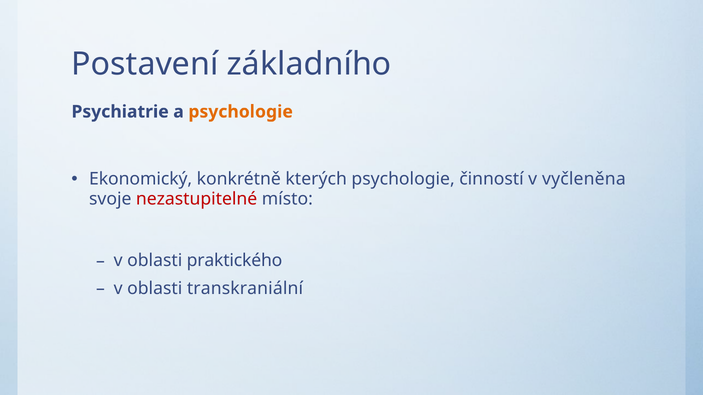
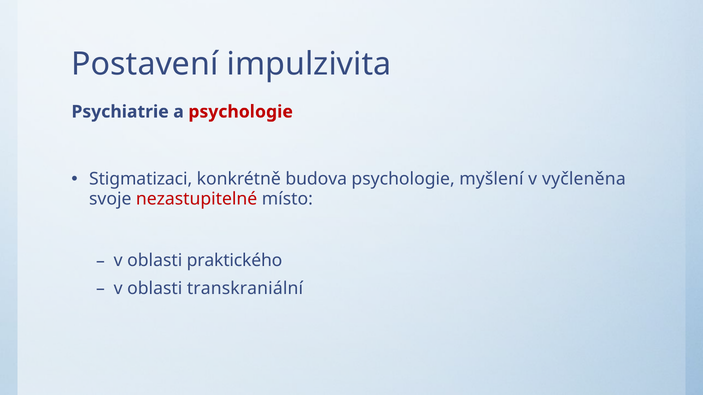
základního: základního -> impulzivita (309, 64)
psychologie colour: orange -> red (241, 112)
Ekonomický: Ekonomický -> Stigmatizaci (141, 179)
kterých: kterých -> budova (316, 179)
činností: činností -> myšlení (491, 179)
